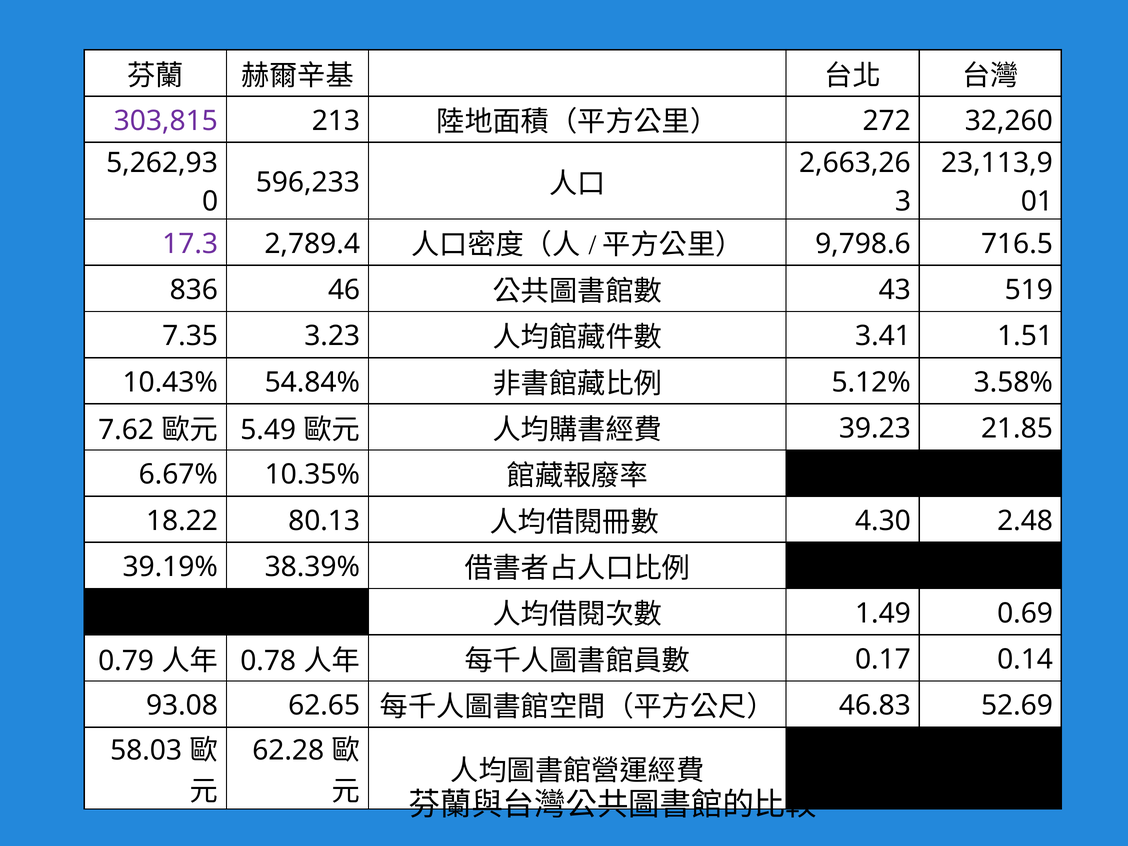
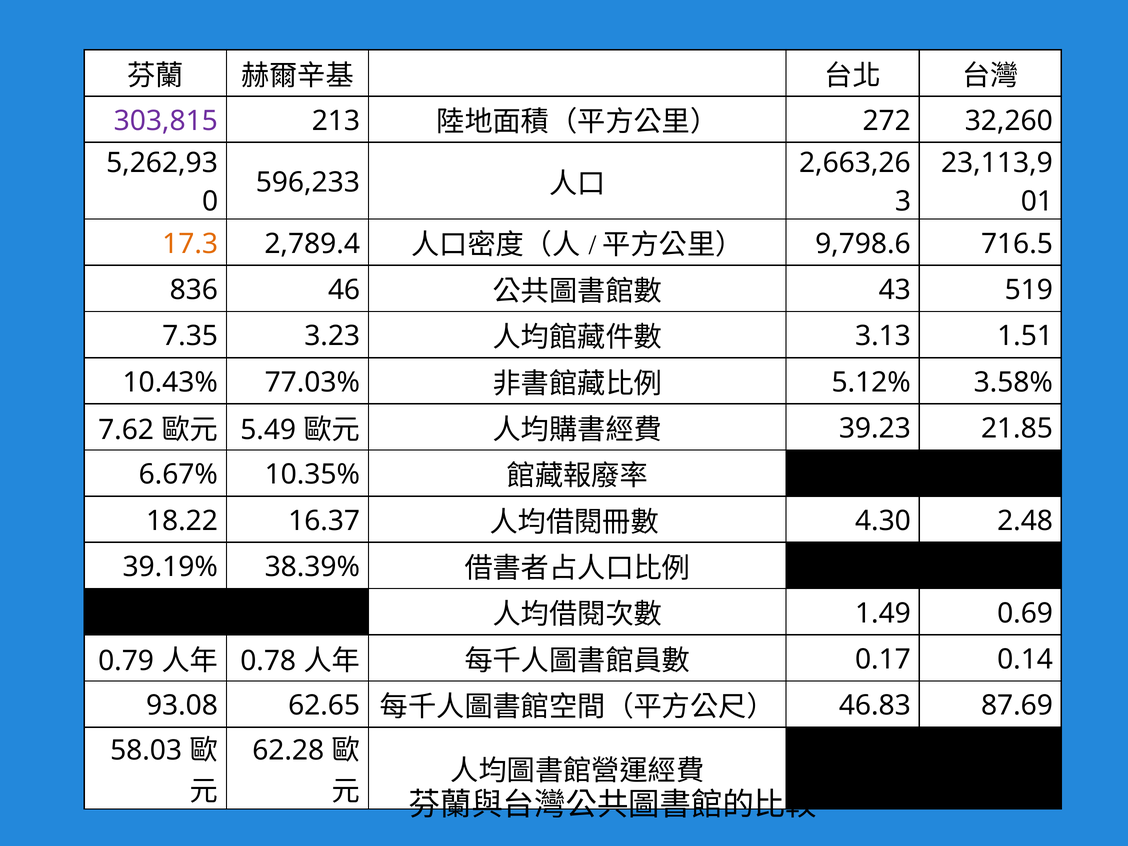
17.3 colour: purple -> orange (190, 244)
3.41: 3.41 -> 3.13 (883, 336)
54.84%: 54.84% -> 77.03% (312, 382)
80.13: 80.13 -> 16.37 (324, 521)
52.69: 52.69 -> 87.69 (1017, 706)
